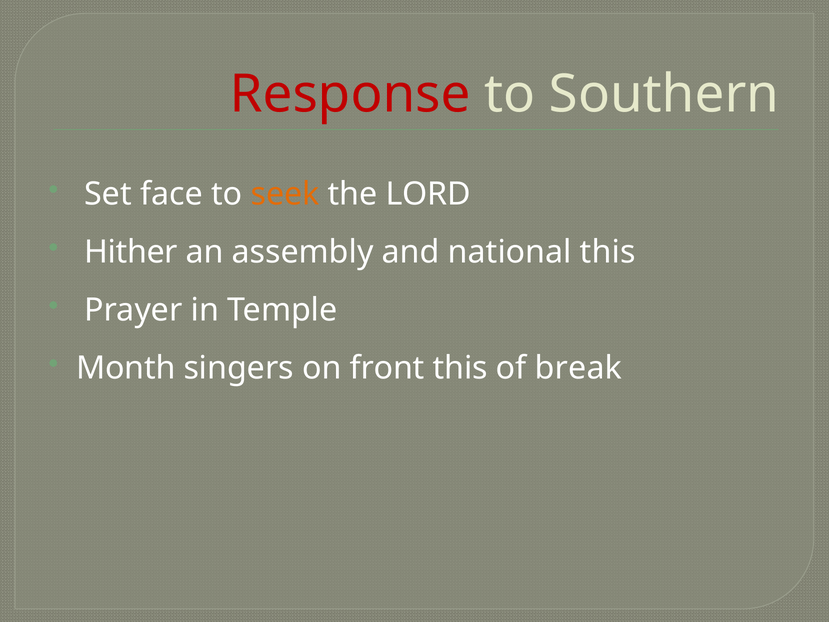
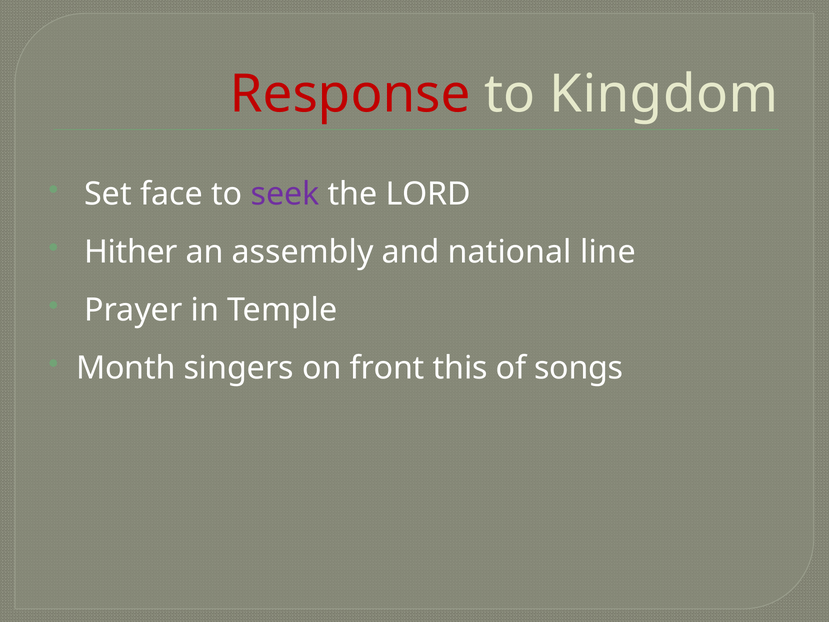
Southern: Southern -> Kingdom (664, 94)
seek colour: orange -> purple (285, 194)
national this: this -> line (608, 252)
break: break -> songs (579, 368)
